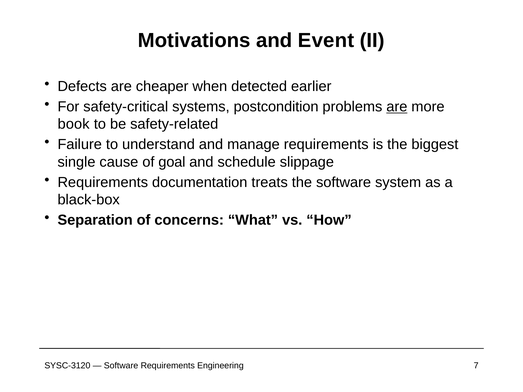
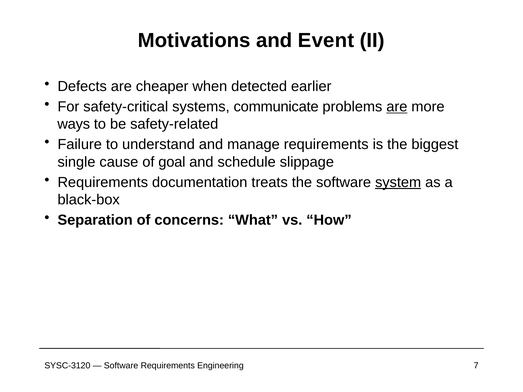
postcondition: postcondition -> communicate (276, 107)
book: book -> ways (74, 124)
system underline: none -> present (398, 182)
